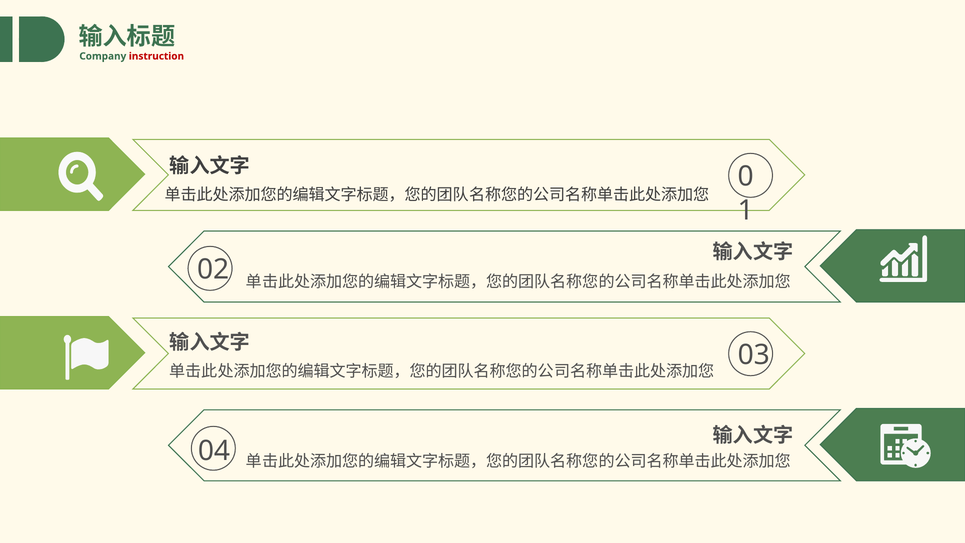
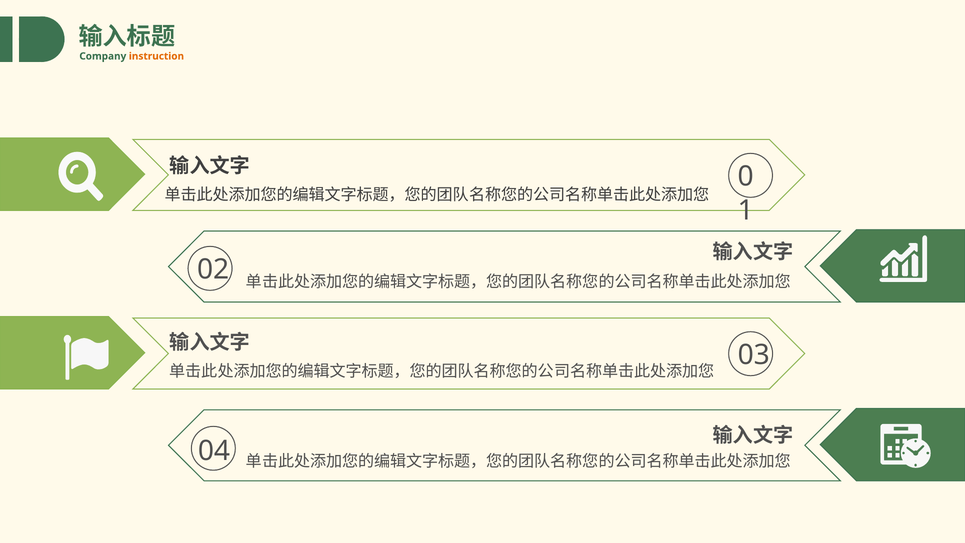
instruction colour: red -> orange (156, 56)
